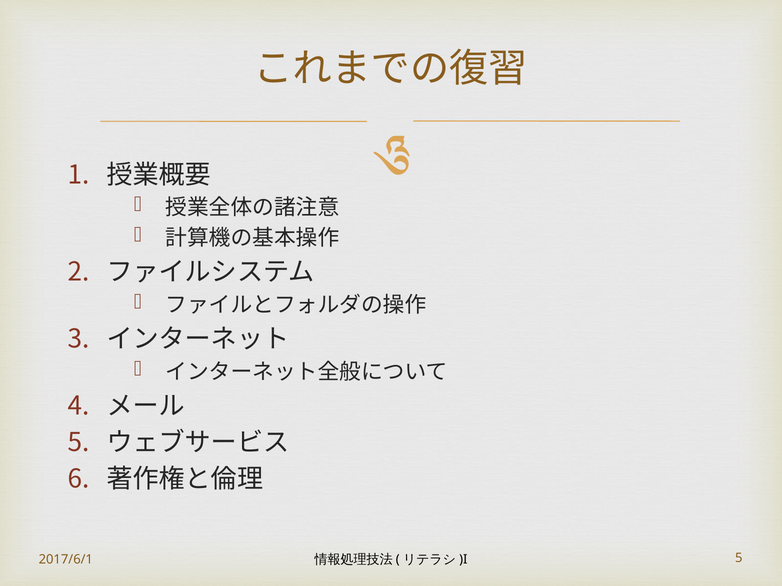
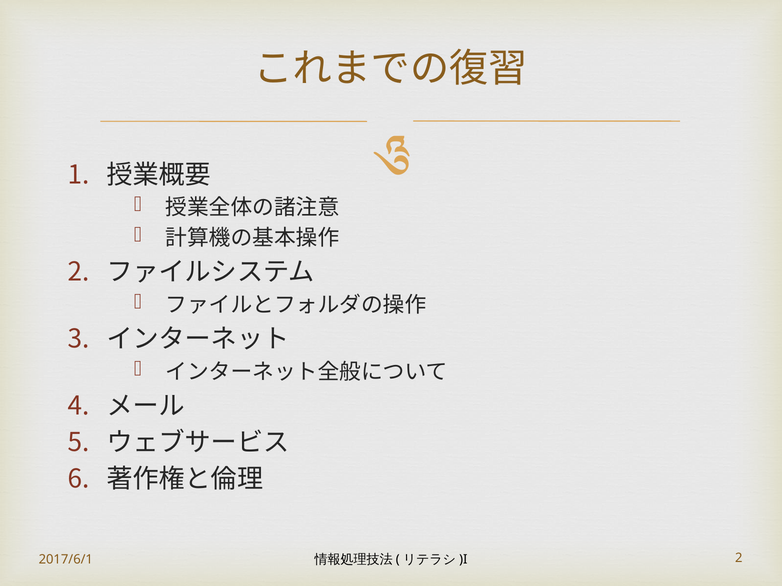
2017/6/1 5: 5 -> 2 (739, 559)
